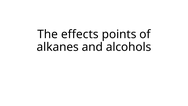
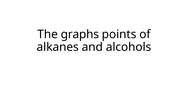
effects: effects -> graphs (80, 34)
